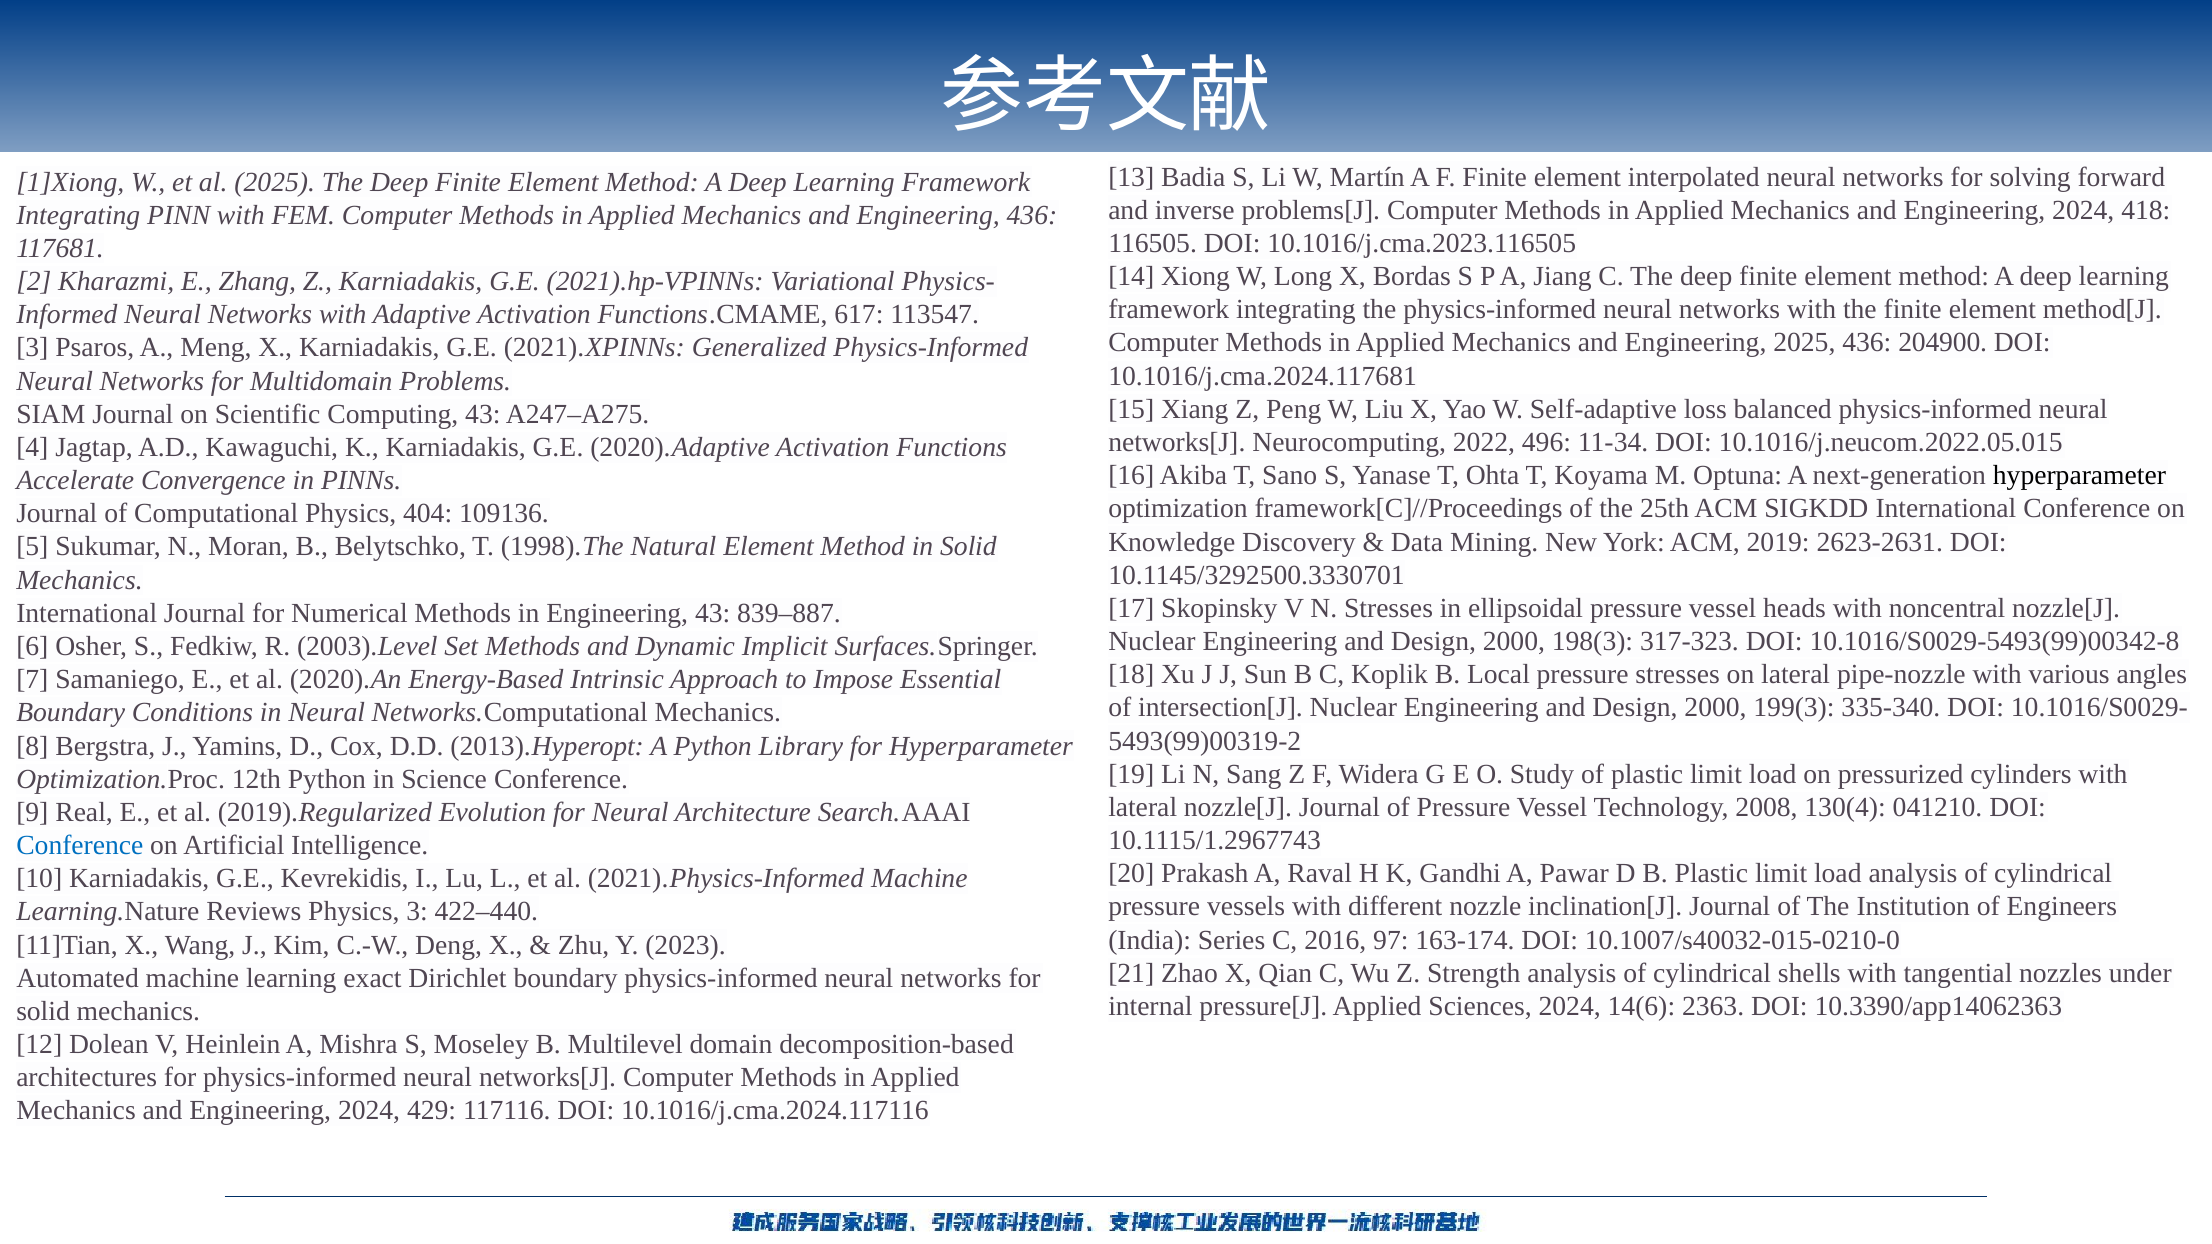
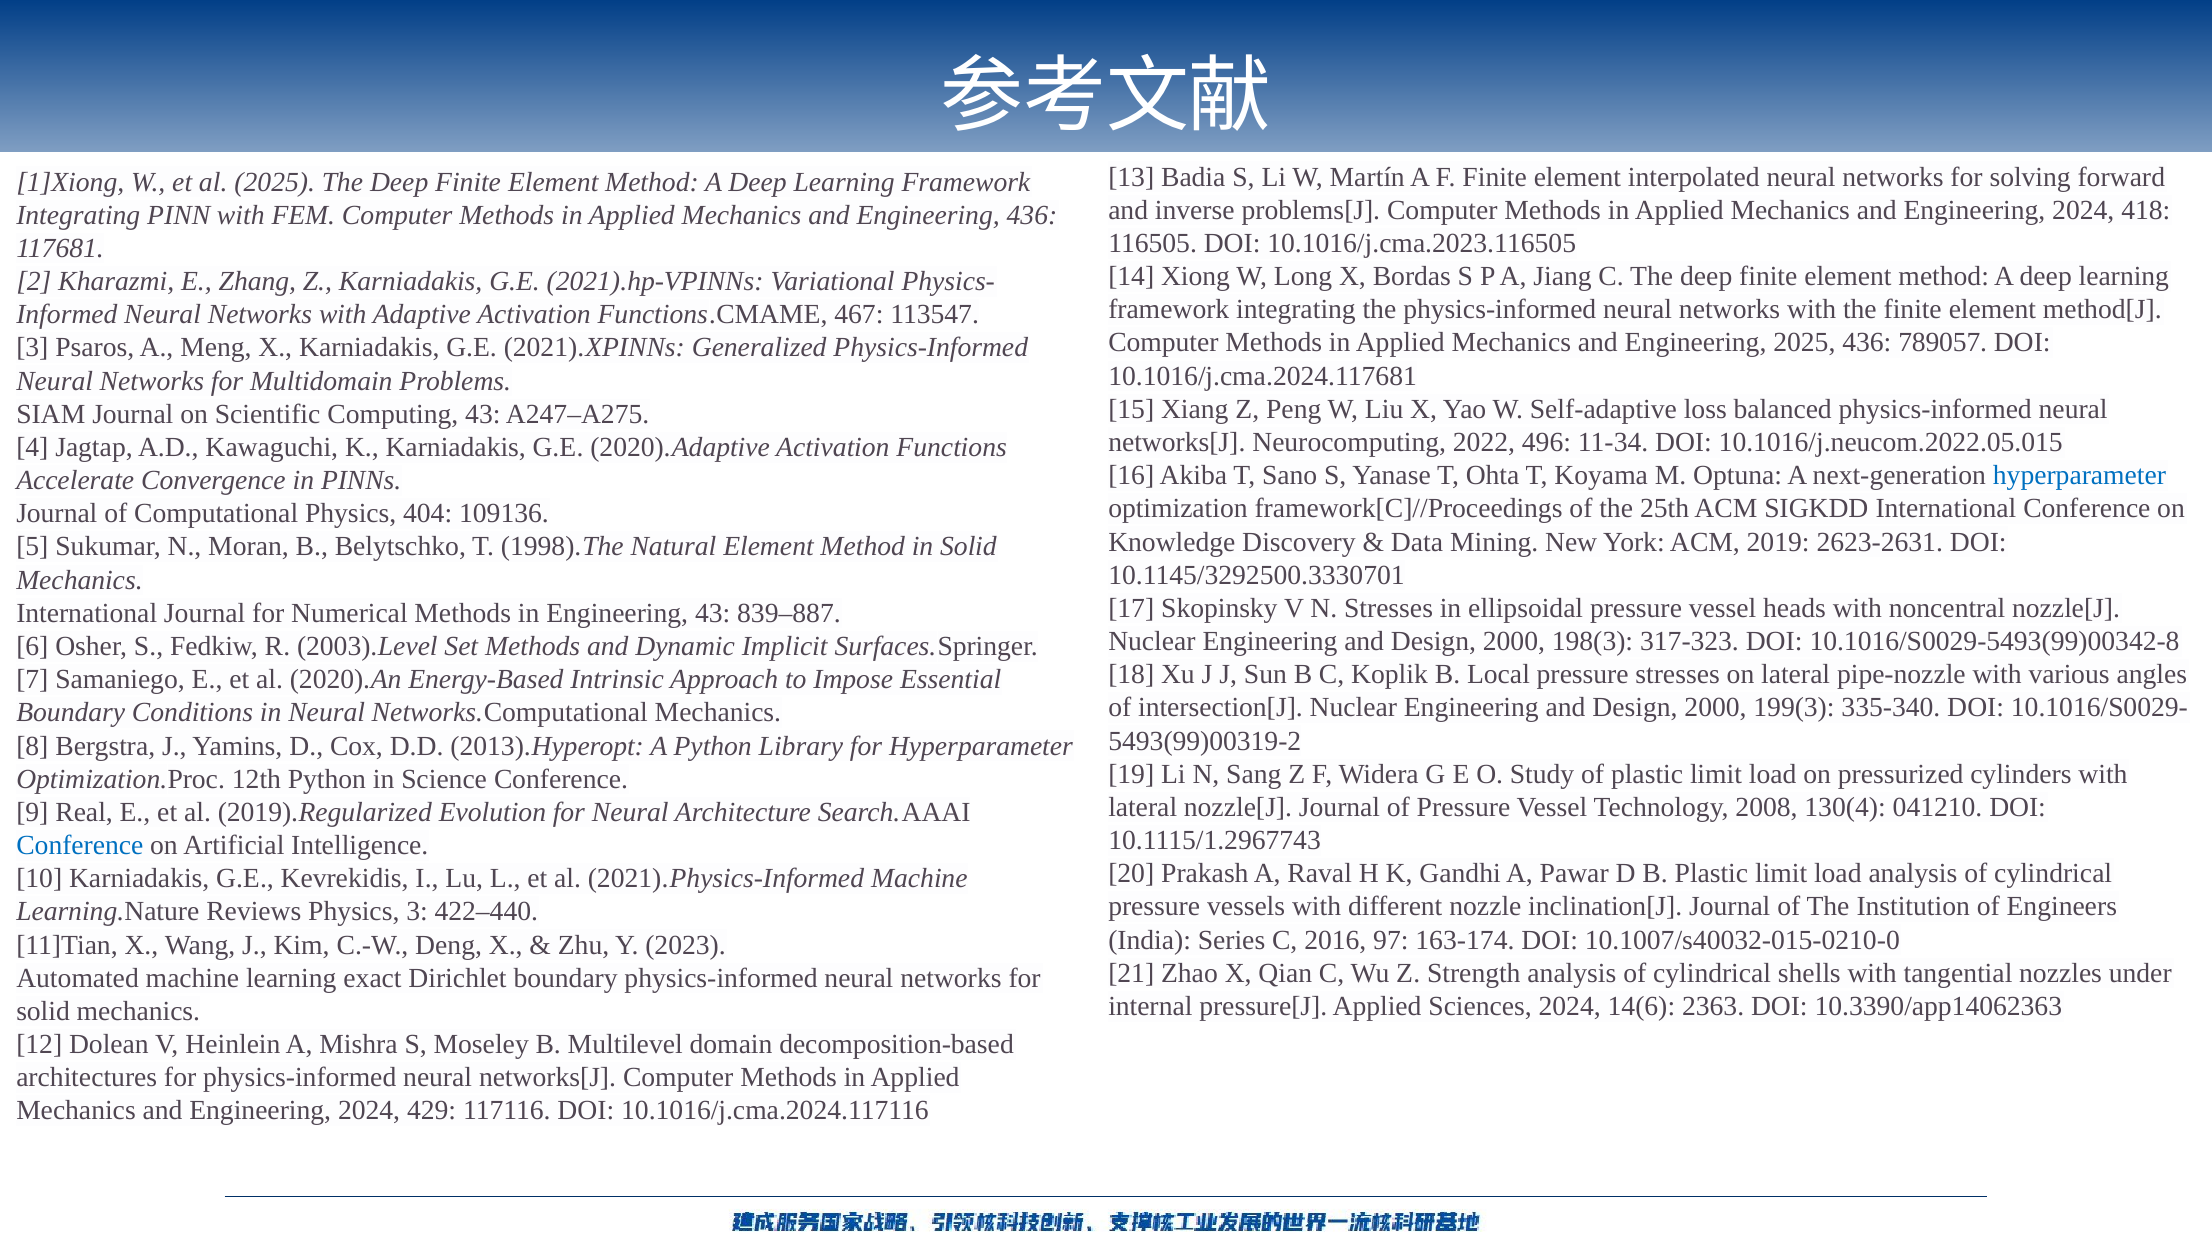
617: 617 -> 467 (859, 315)
204900: 204900 -> 789057 (1943, 343)
hyperparameter colour: black -> blue (2079, 476)
